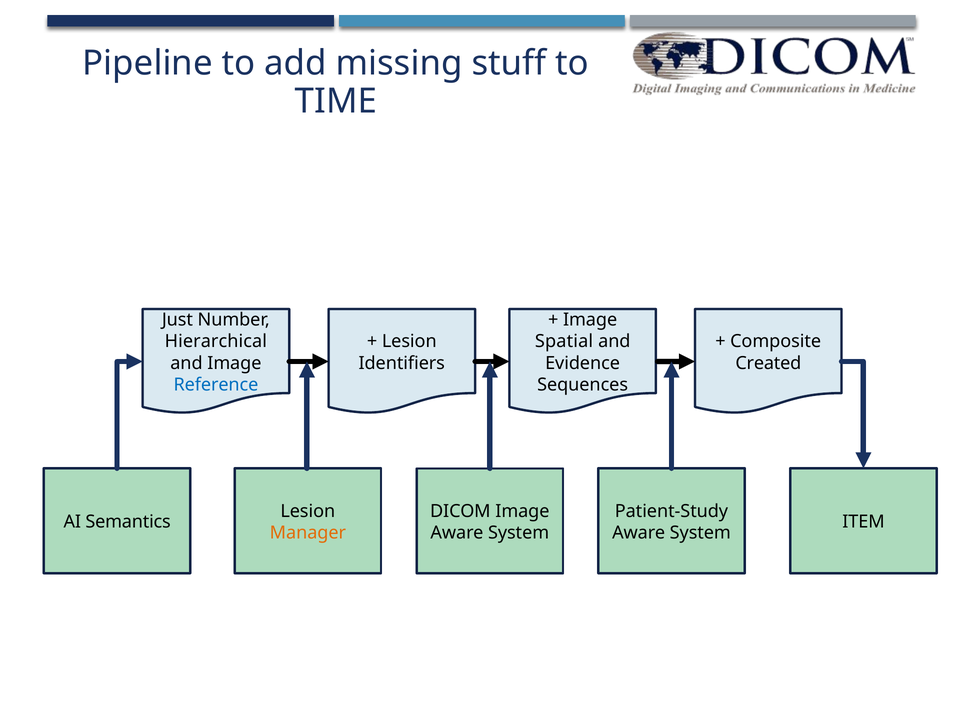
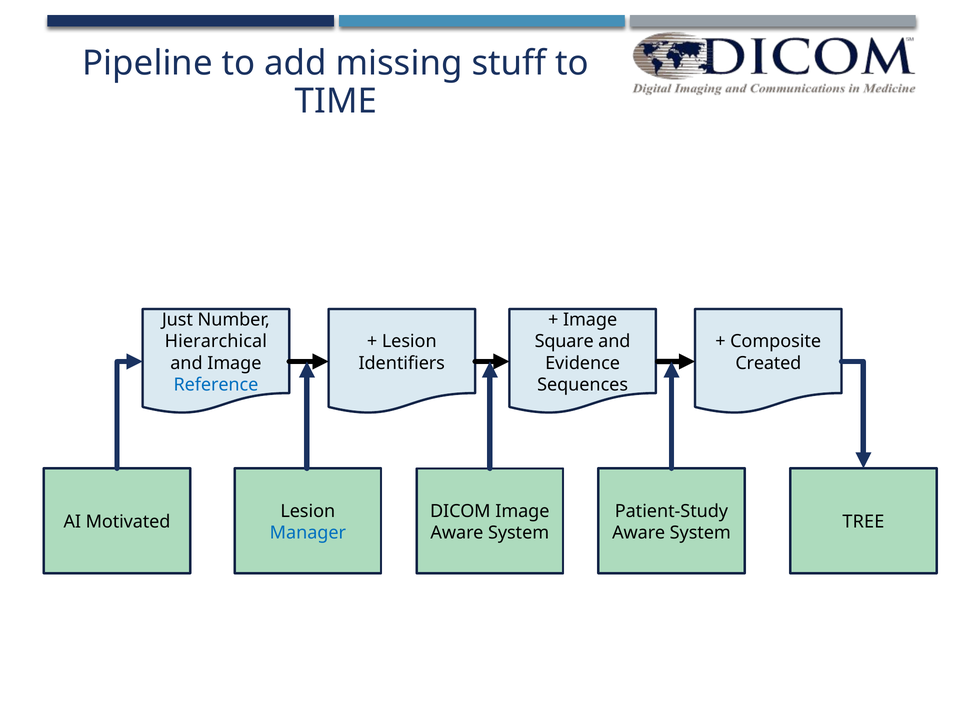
Spatial: Spatial -> Square (564, 341)
Semantics: Semantics -> Motivated (128, 522)
ITEM: ITEM -> TREE (863, 522)
Manager colour: orange -> blue (308, 533)
